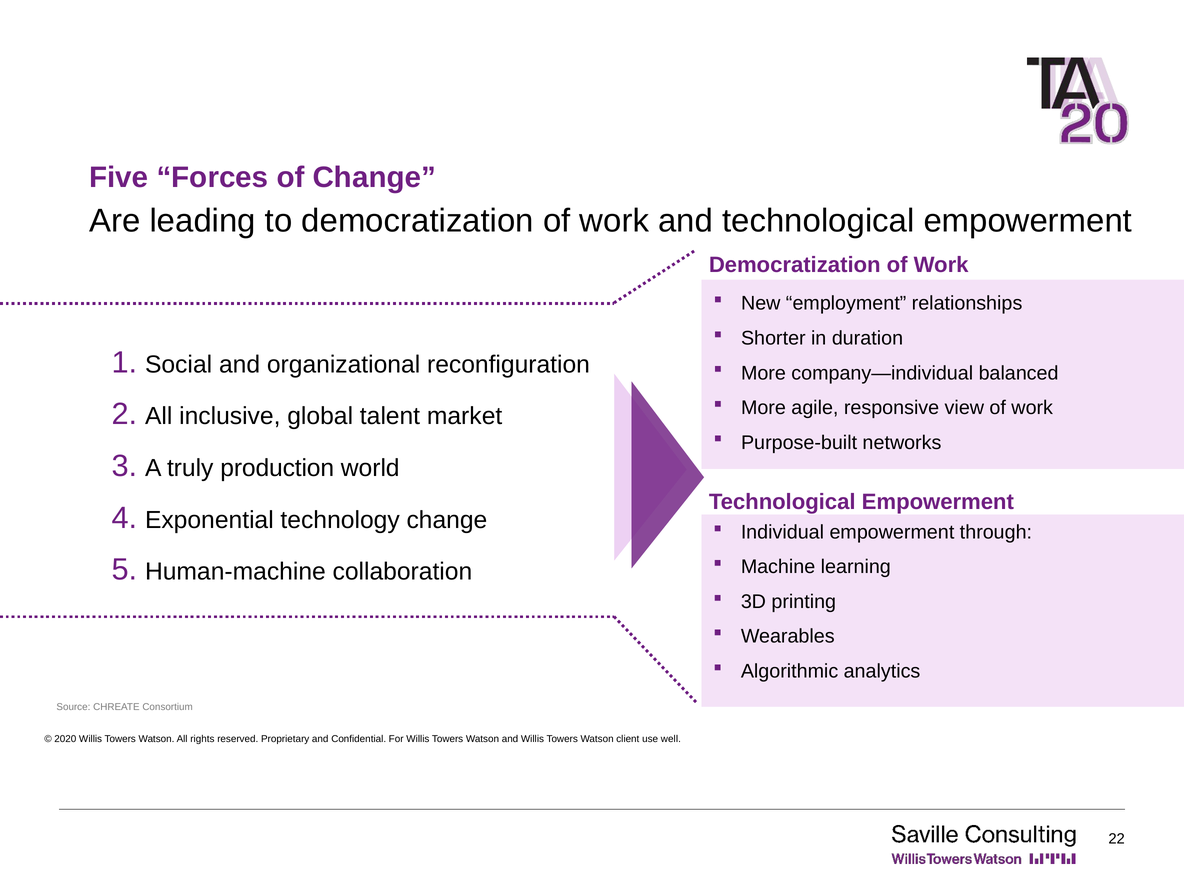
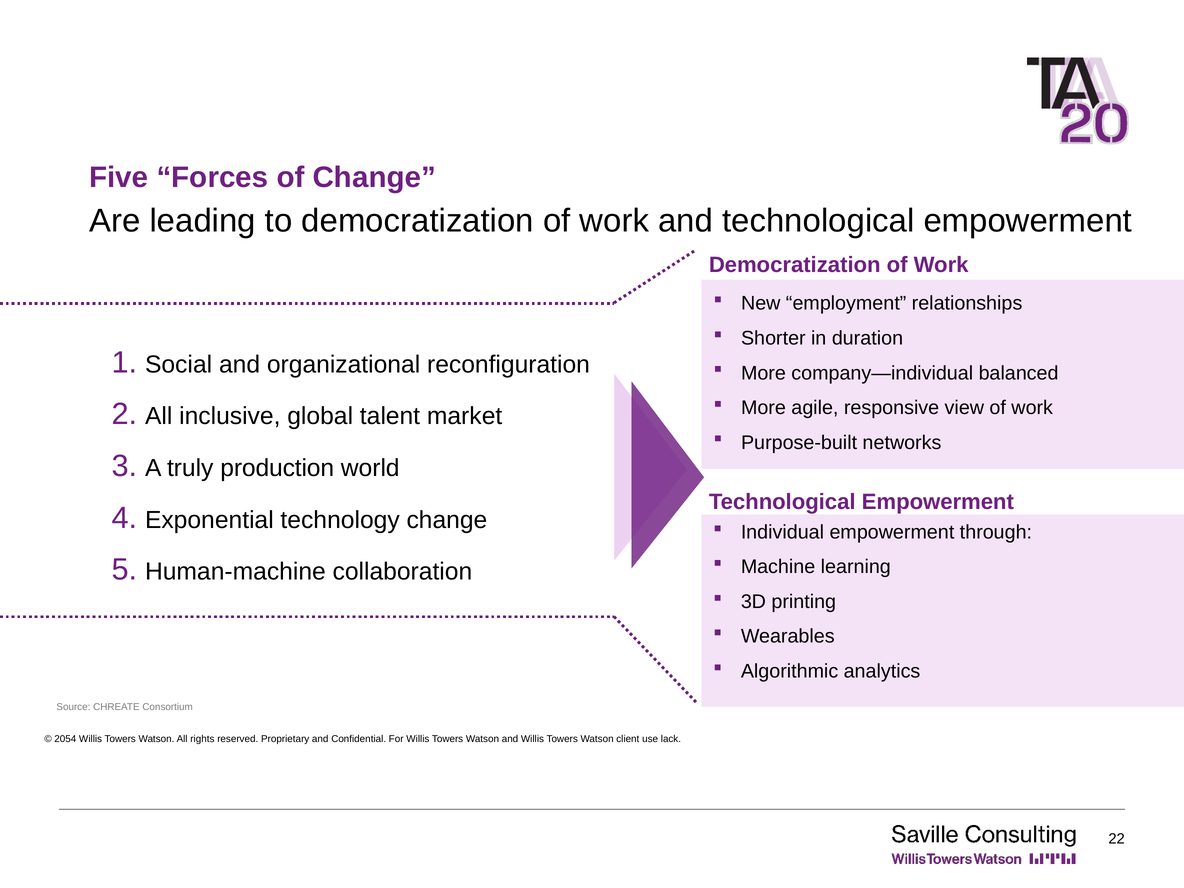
2020: 2020 -> 2054 (65, 739)
well: well -> lack (671, 739)
